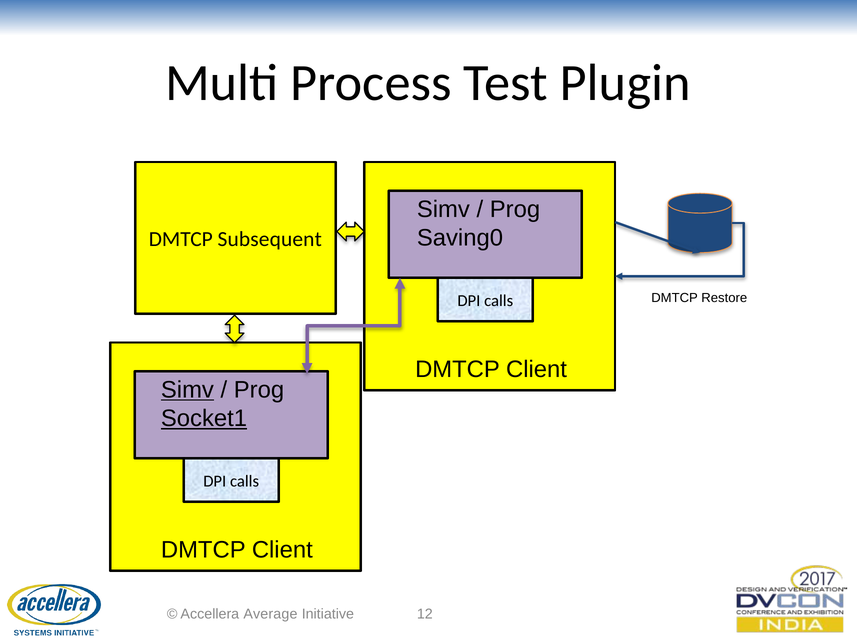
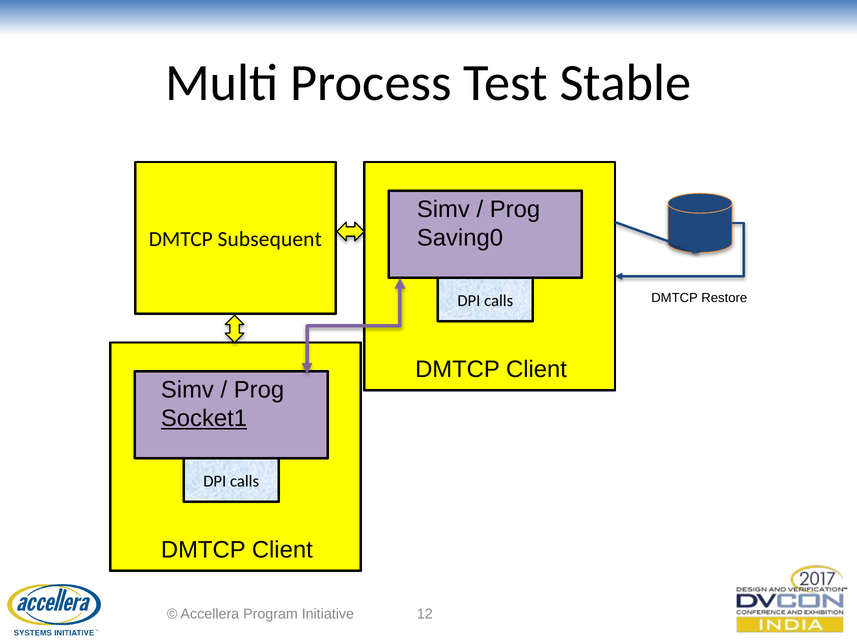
Plugin: Plugin -> Stable (625, 83)
Simv underline: present -> none (187, 390)
Average: Average -> Program (271, 614)
